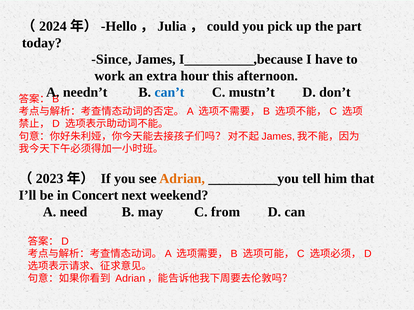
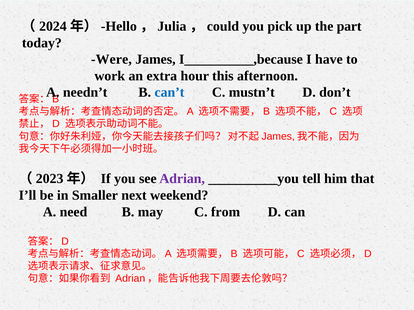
Since: Since -> Were (111, 59)
Adrian colour: orange -> purple (182, 179)
Concert: Concert -> Smaller (95, 196)
